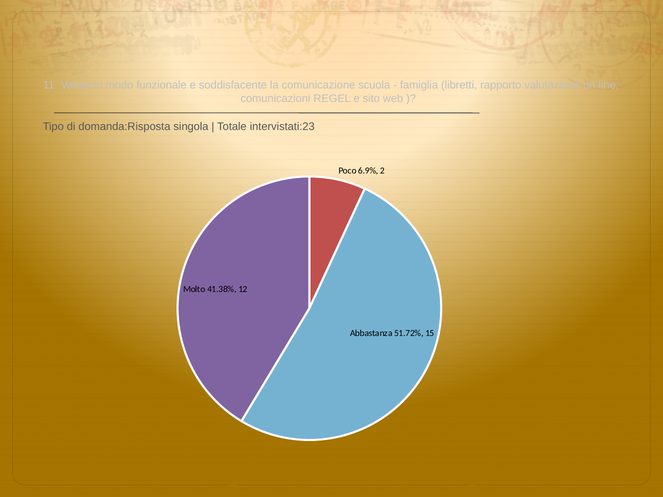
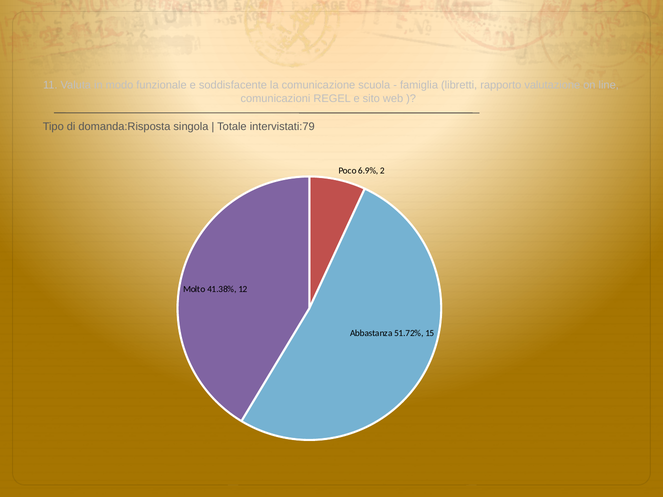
intervistati:23: intervistati:23 -> intervistati:79 (282, 127)
